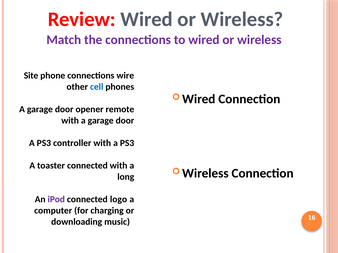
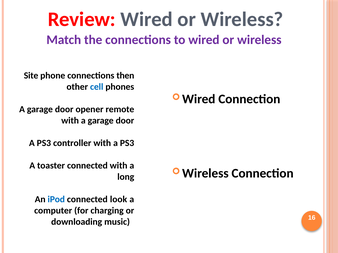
wire: wire -> then (125, 76)
iPod colour: purple -> blue (56, 200)
logo: logo -> look (119, 200)
